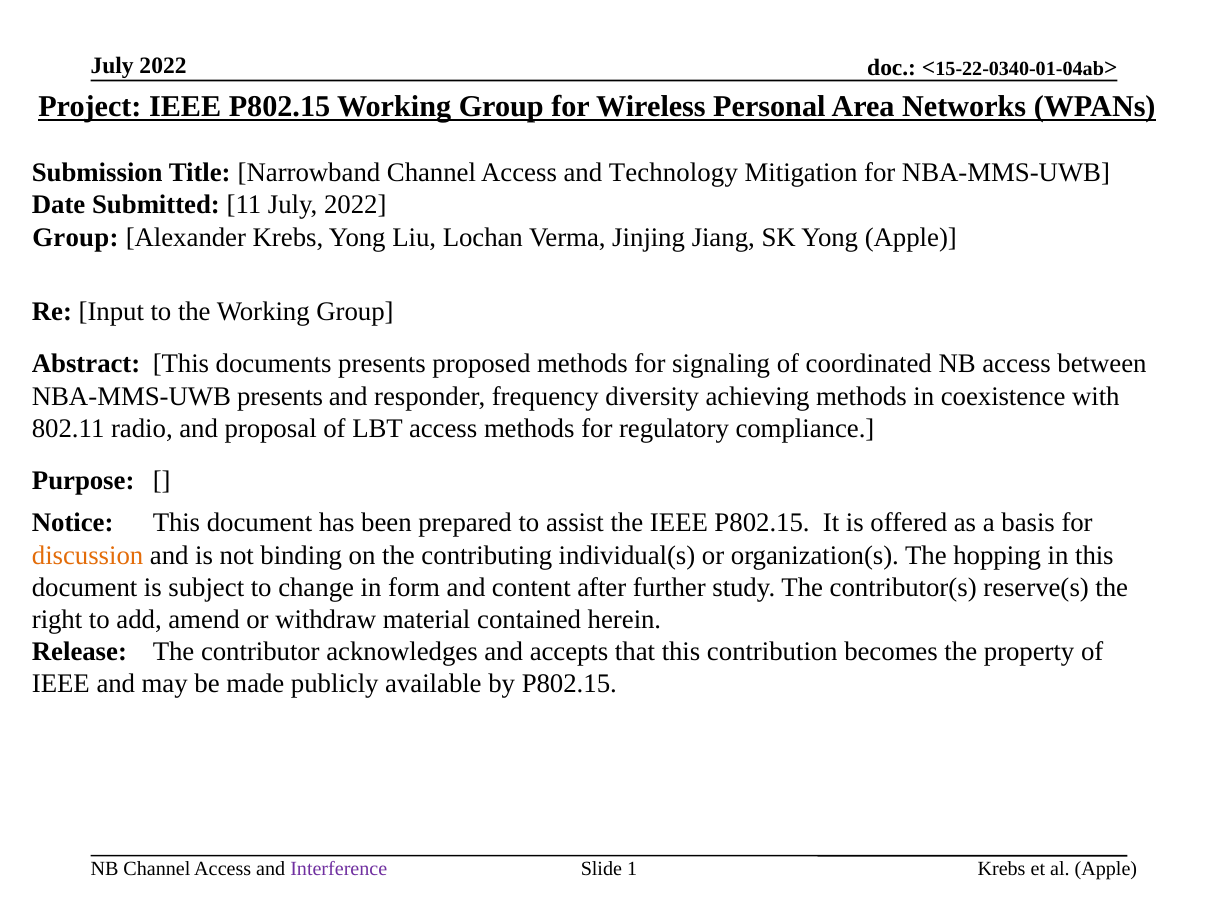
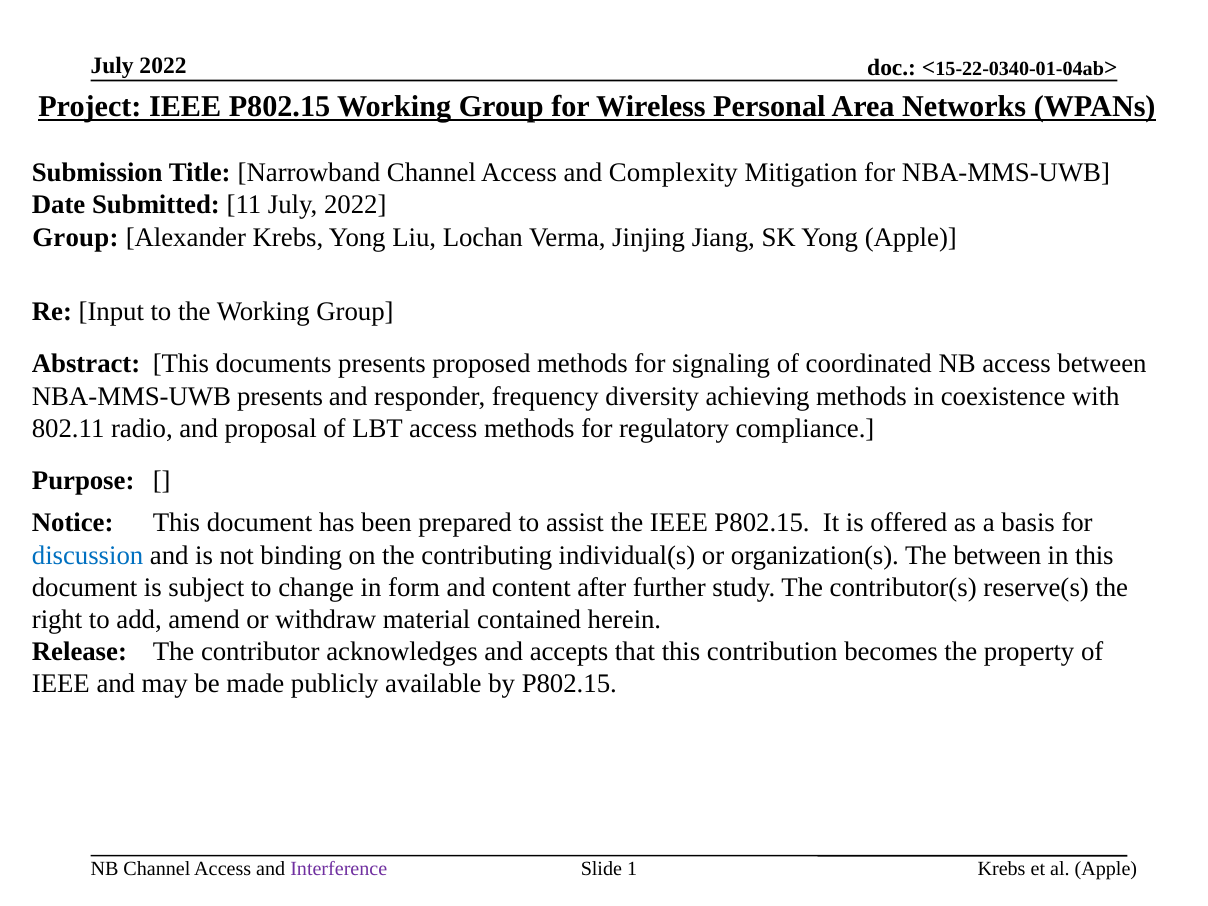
Technology: Technology -> Complexity (673, 173)
discussion colour: orange -> blue (88, 555)
The hopping: hopping -> between (997, 555)
